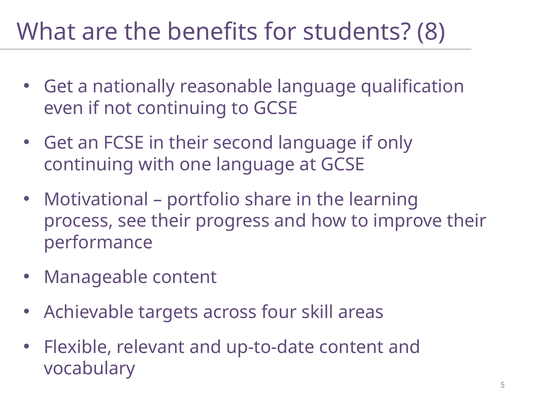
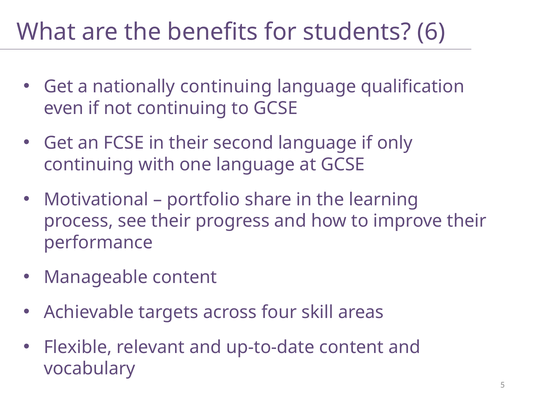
8: 8 -> 6 (431, 32)
nationally reasonable: reasonable -> continuing (226, 87)
